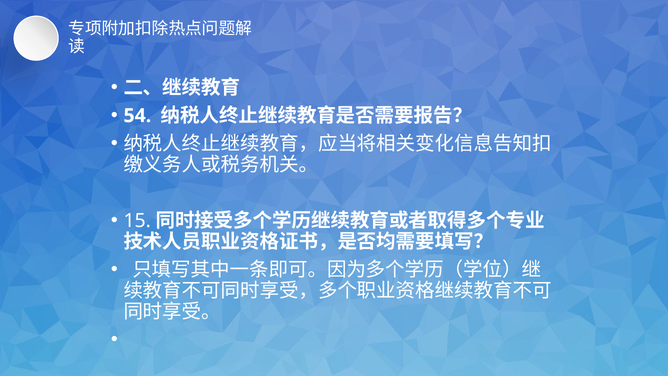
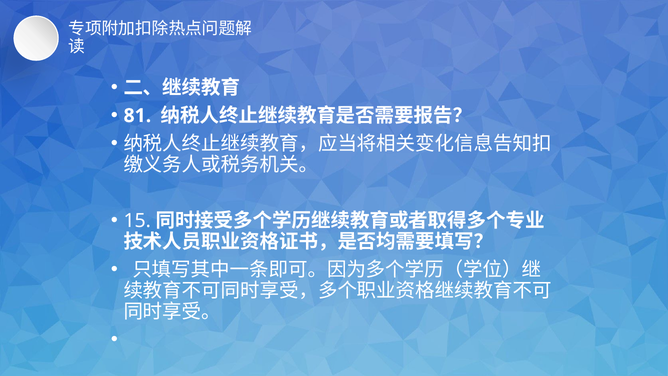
54: 54 -> 81 (137, 116)
